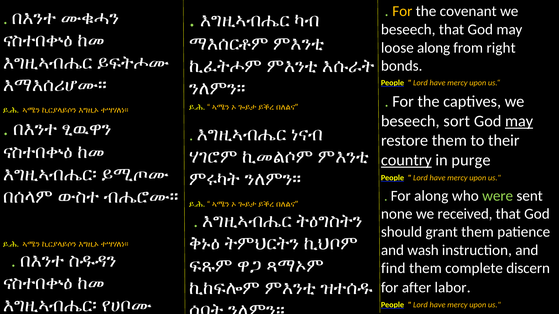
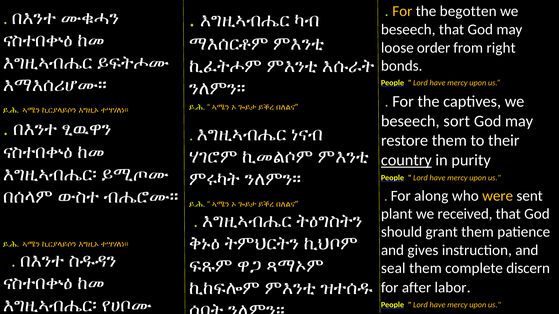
covenant: covenant -> begotten (468, 11)
loose along: along -> order (434, 48)
may underline: present -> none (519, 121)
purge: purge -> purity (471, 160)
were colour: light green -> yellow (498, 196)
none: none -> plant (397, 214)
wash: wash -> gives (423, 250)
find: find -> seal (393, 269)
